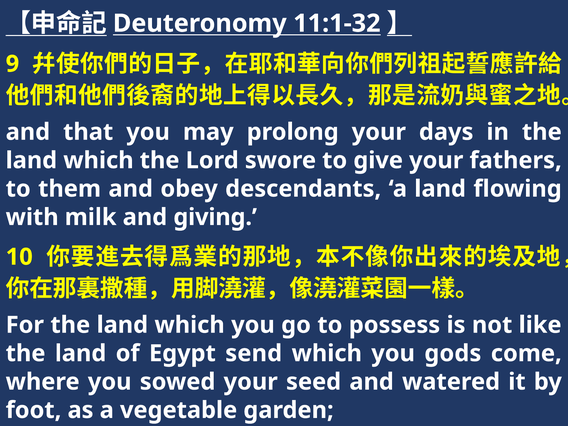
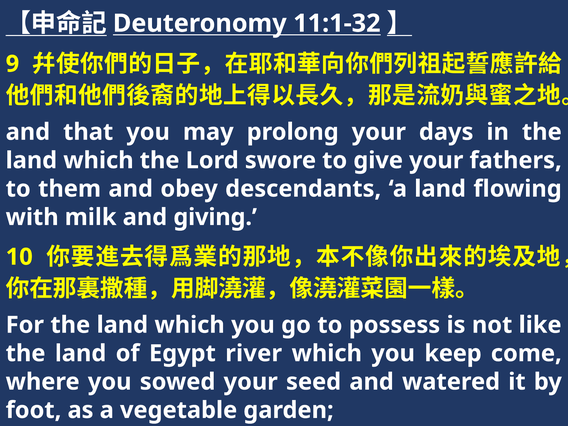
send: send -> river (254, 353)
gods: gods -> keep (453, 353)
